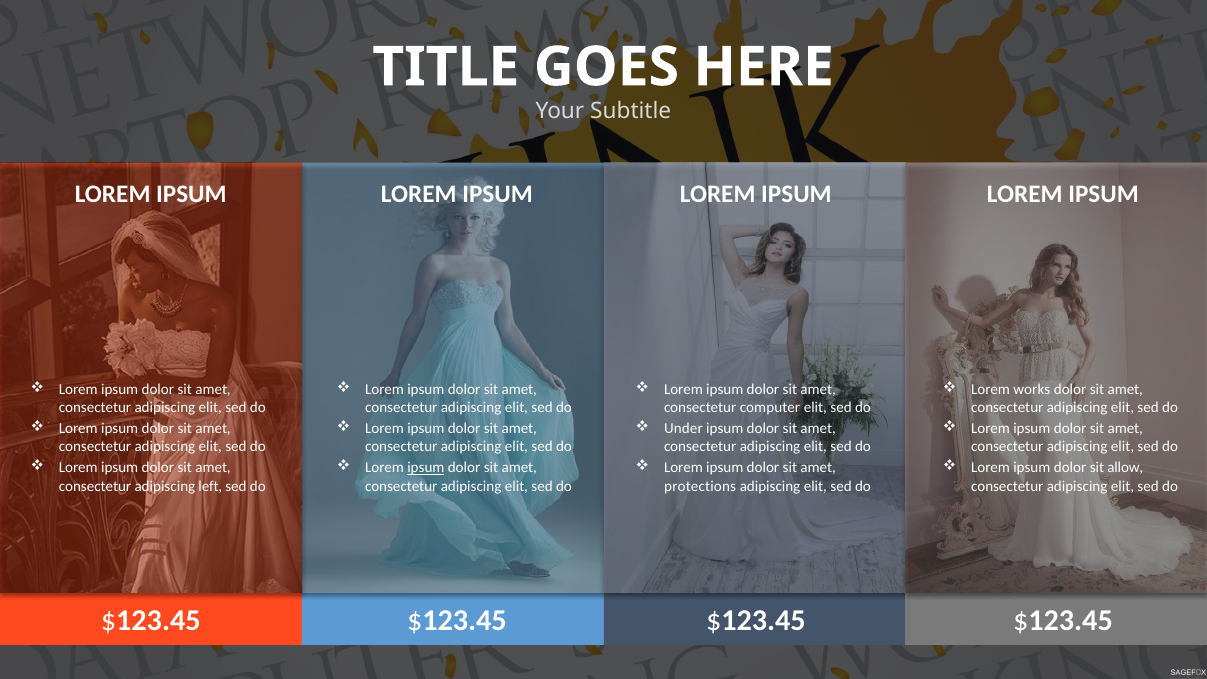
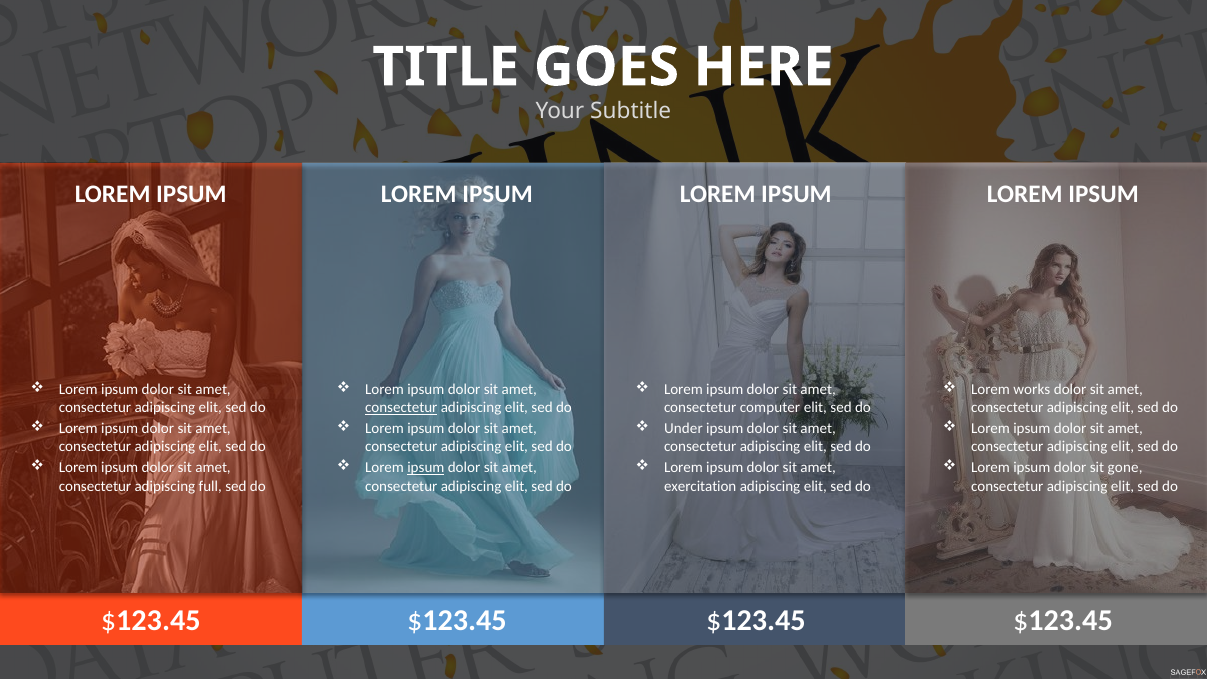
consectetur underline: none -> present (401, 408)
allow: allow -> gone (1125, 468)
left: left -> full (210, 486)
protections: protections -> exercitation (700, 486)
